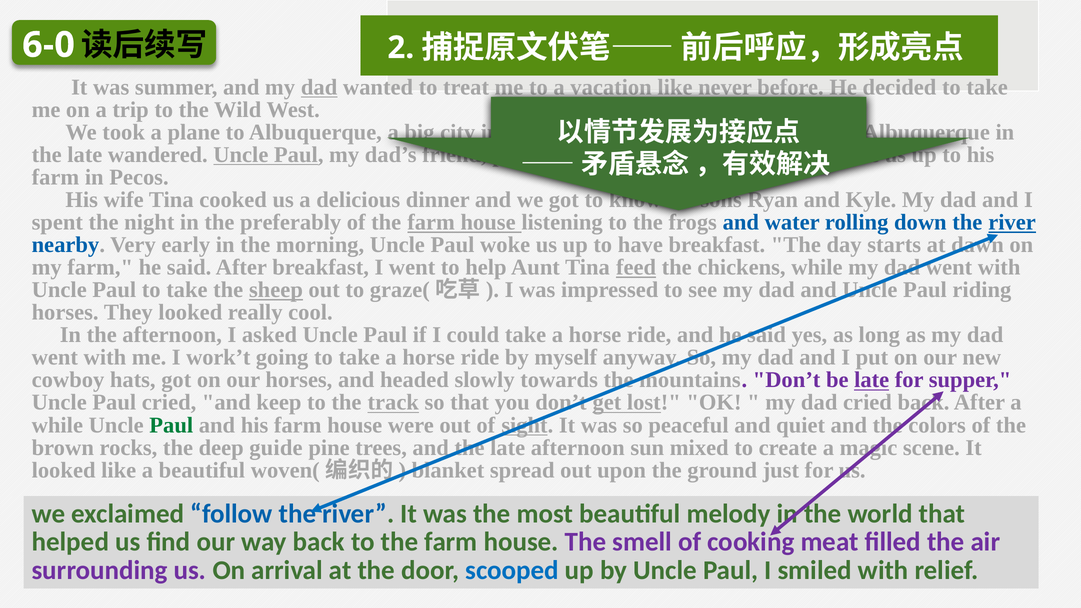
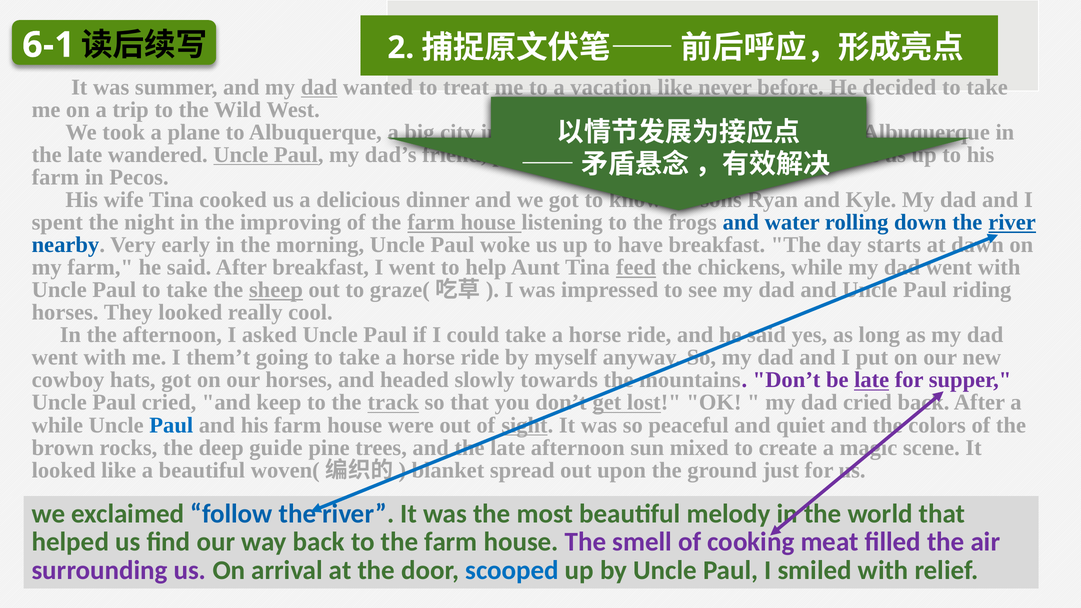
6-0: 6-0 -> 6-1 (48, 45)
preferably: preferably -> improving (291, 222)
work’t: work’t -> them’t (218, 358)
Paul colour: green -> blue (171, 425)
